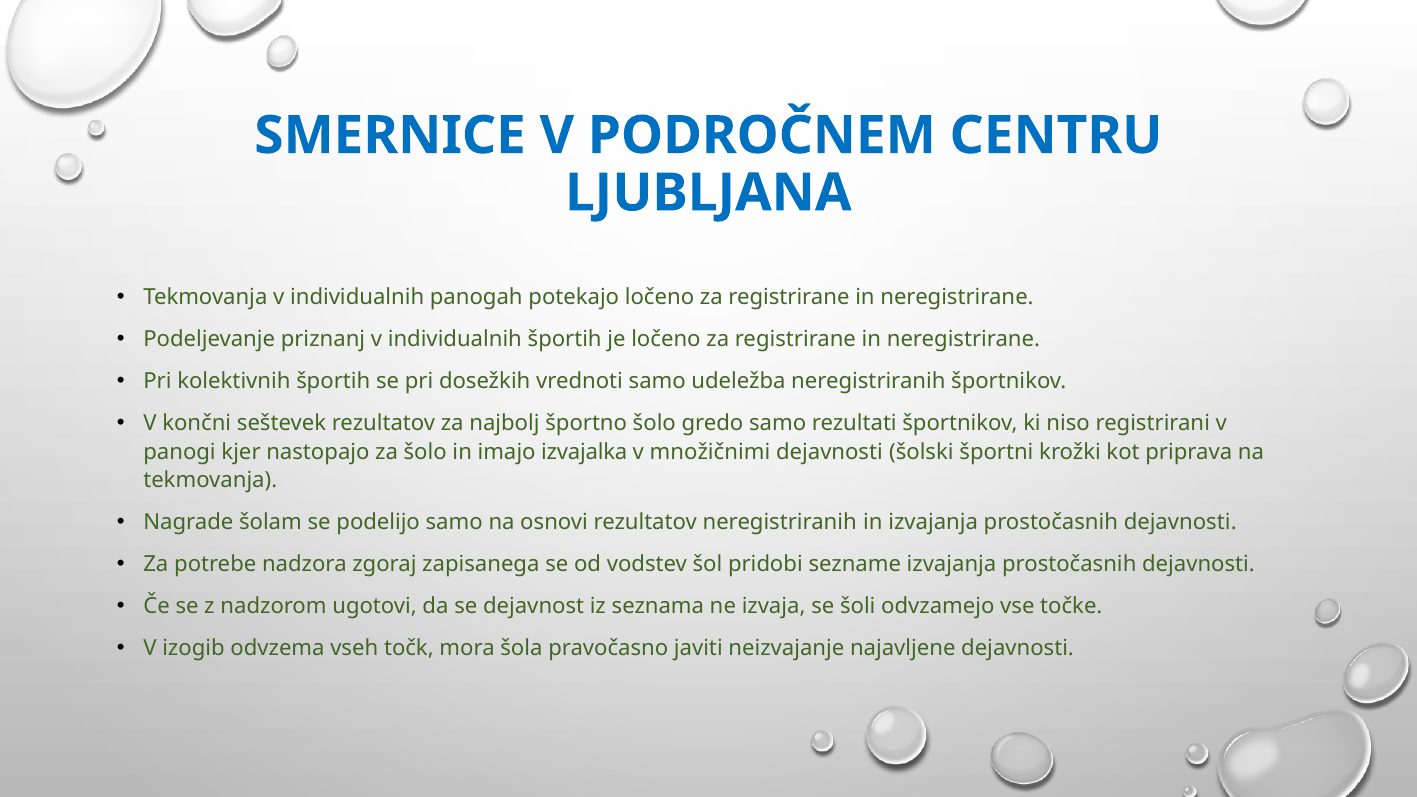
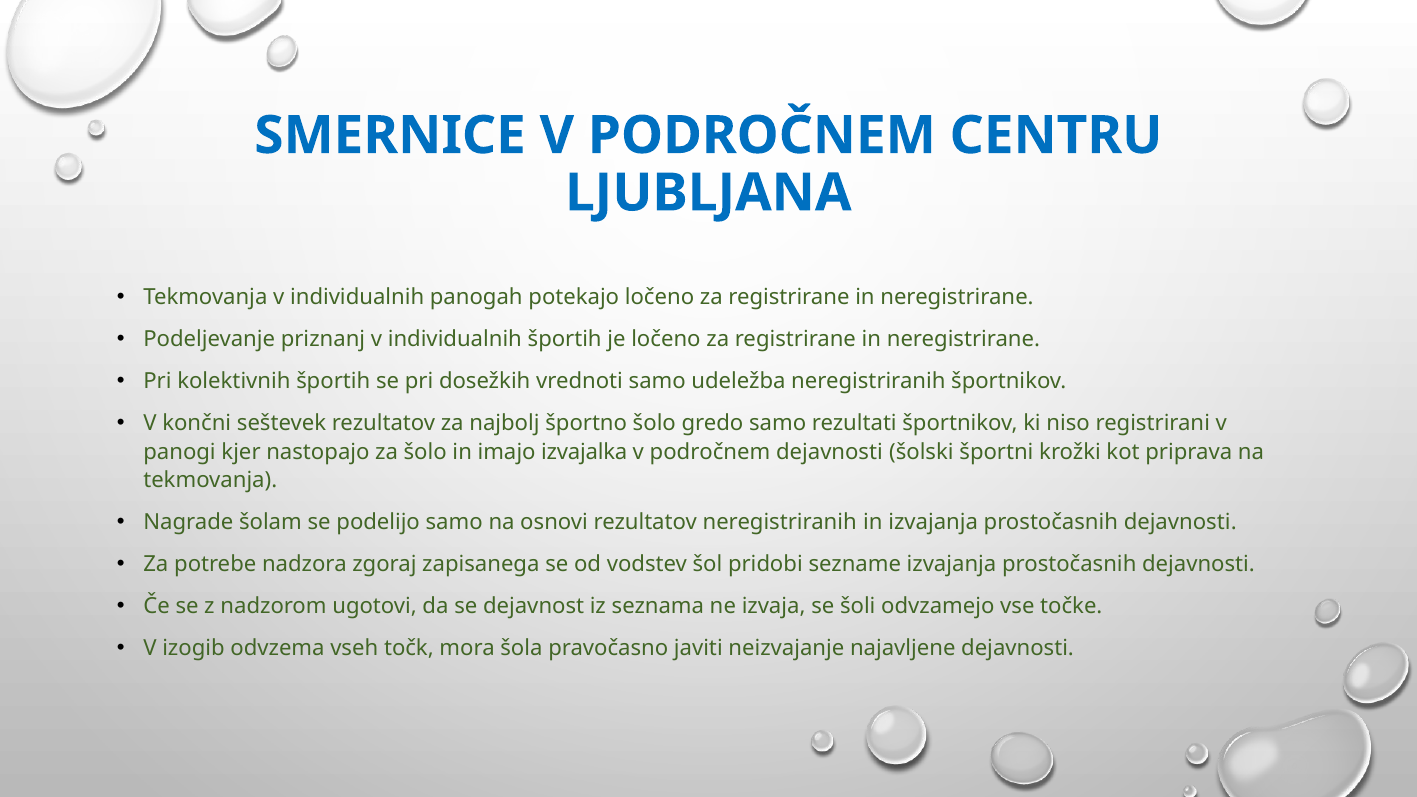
množičnimi: množičnimi -> področnem (710, 452)
